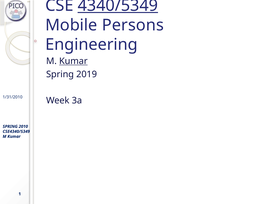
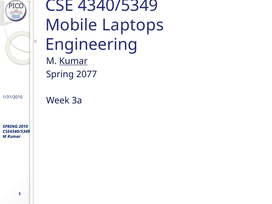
4340/5349 underline: present -> none (118, 6)
Persons: Persons -> Laptops (133, 25)
2019: 2019 -> 2077 (87, 74)
